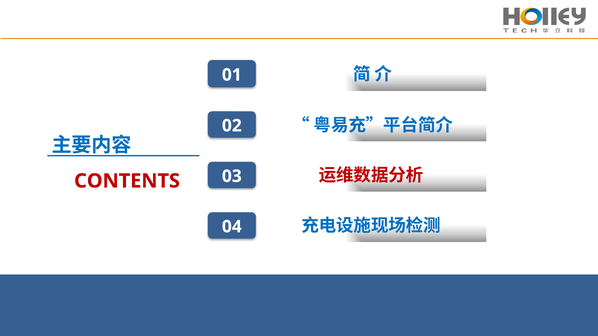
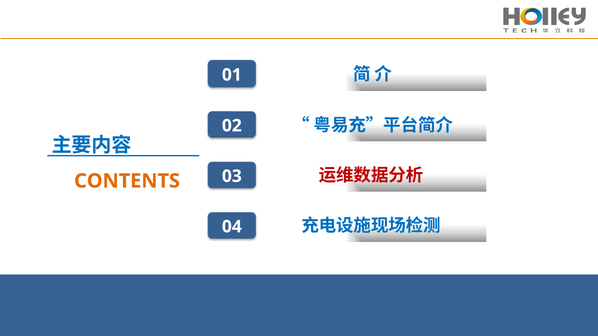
CONTENTS colour: red -> orange (127, 181)
